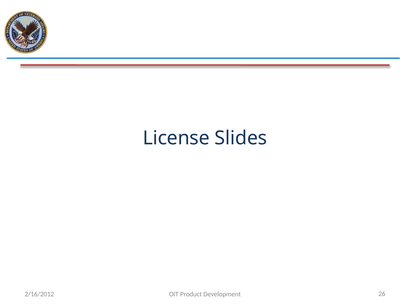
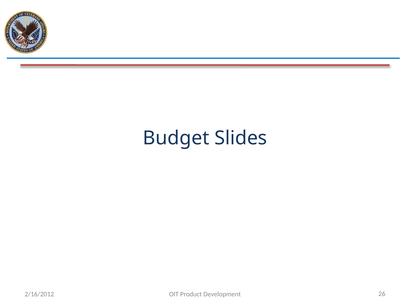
License: License -> Budget (176, 138)
